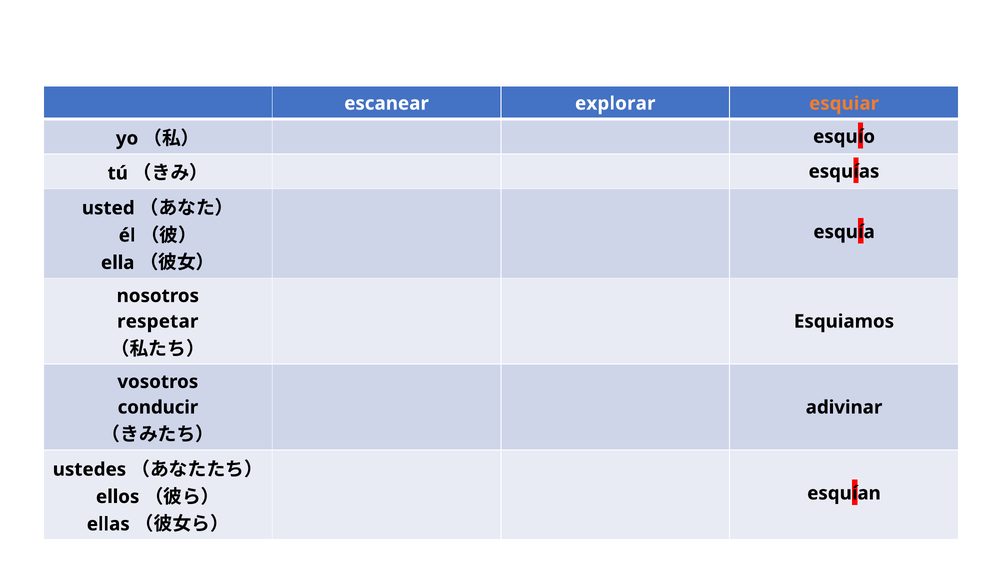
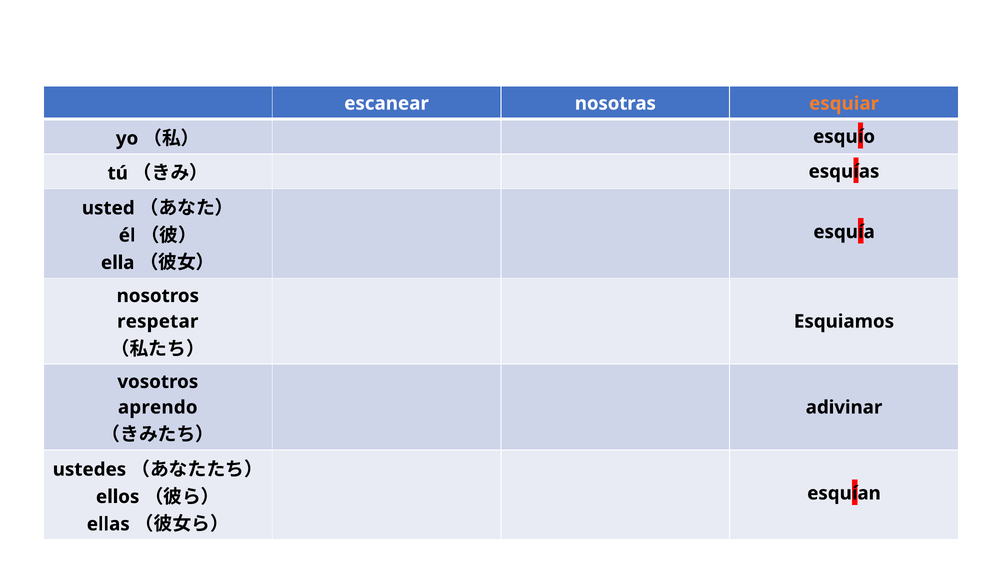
explorar: explorar -> nosotras (615, 103)
conducir: conducir -> aprendo (158, 407)
